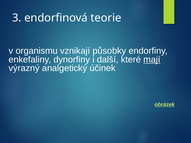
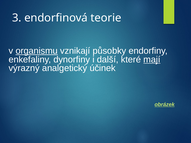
organismu underline: none -> present (37, 51)
